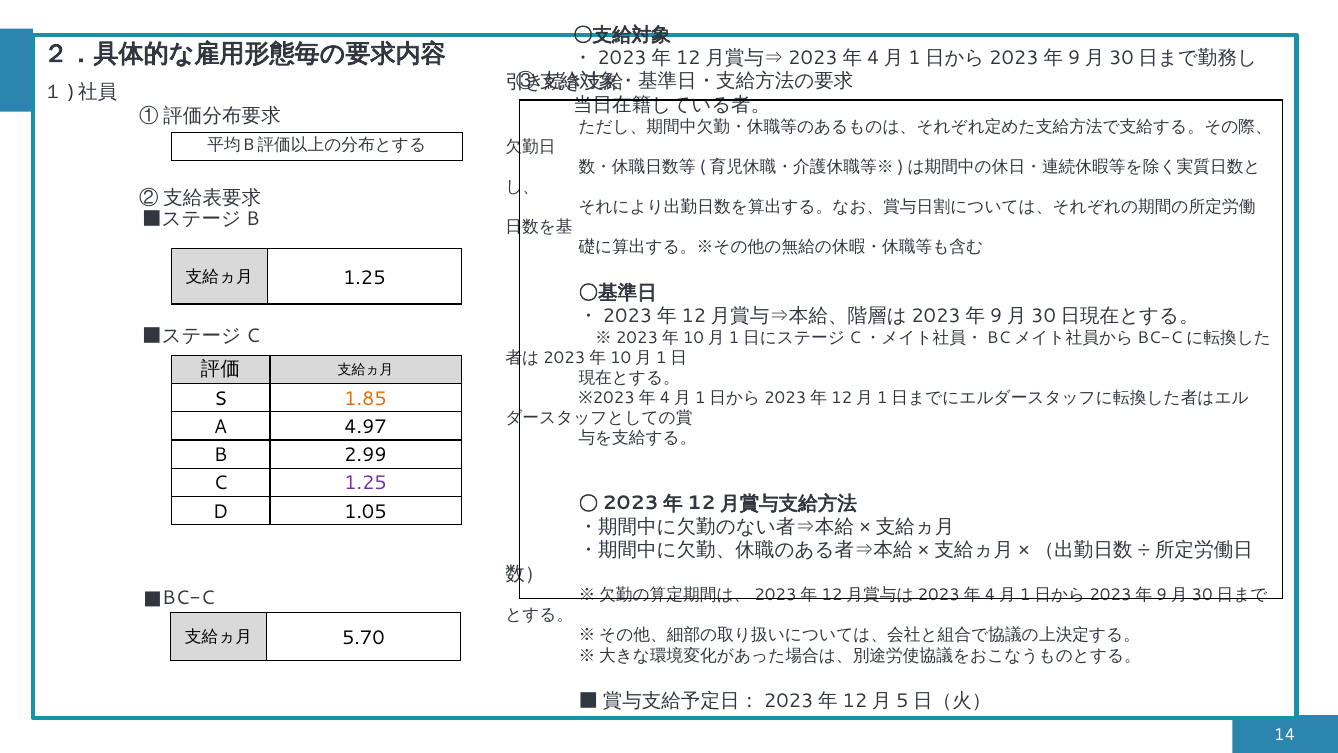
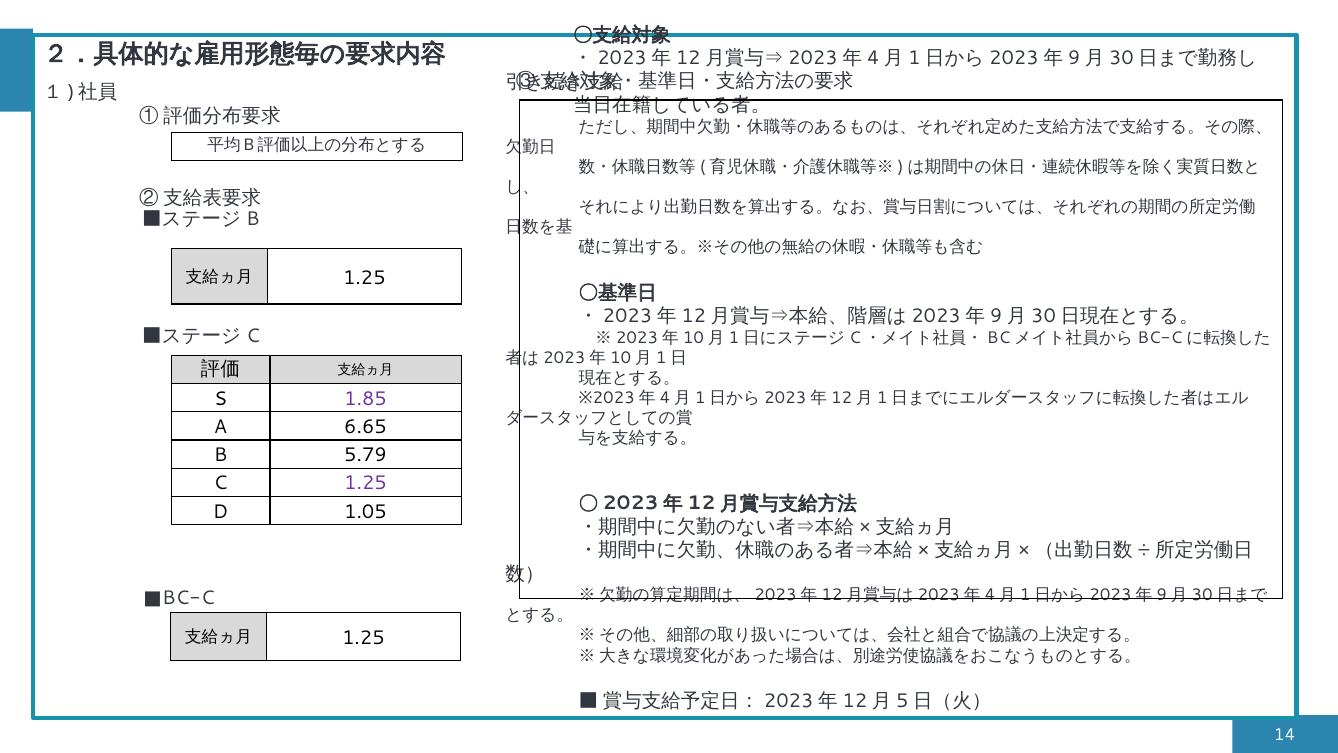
1.85 colour: orange -> purple (365, 399)
4.97: 4.97 -> 6.65 (365, 427)
2.99: 2.99 -> 5.79 (365, 455)
5.70: 5.70 -> 1.25 (363, 638)
